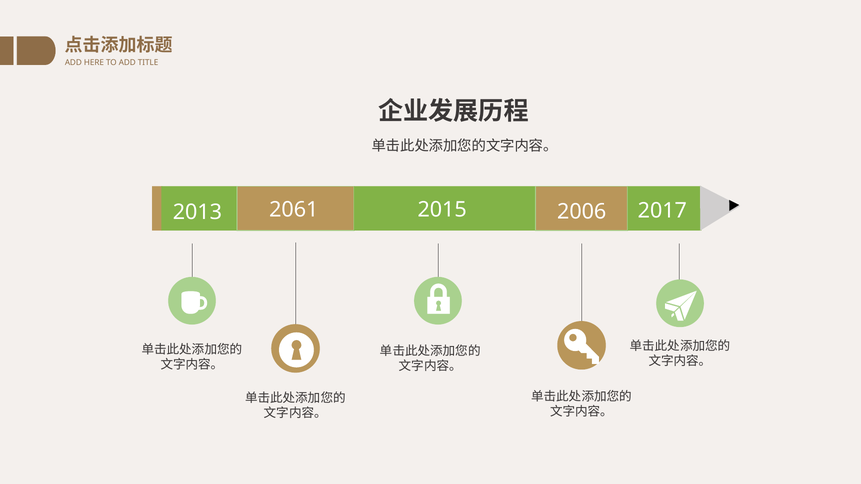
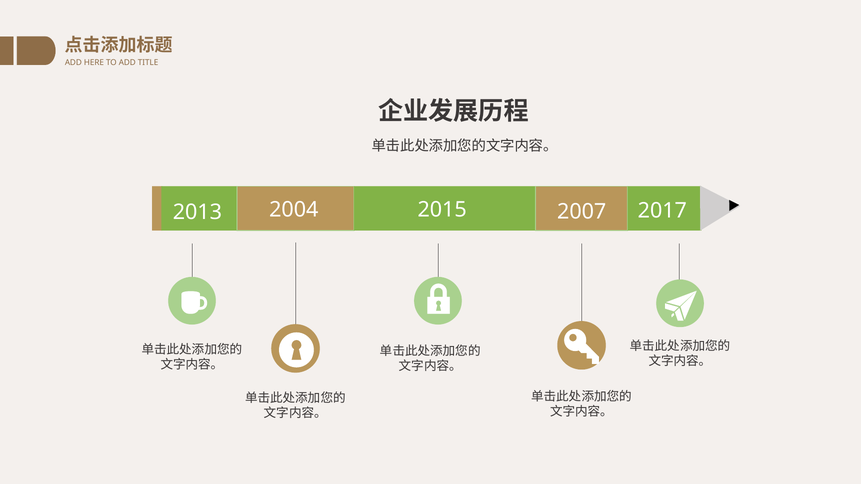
2061: 2061 -> 2004 (294, 210)
2006: 2006 -> 2007 (582, 212)
